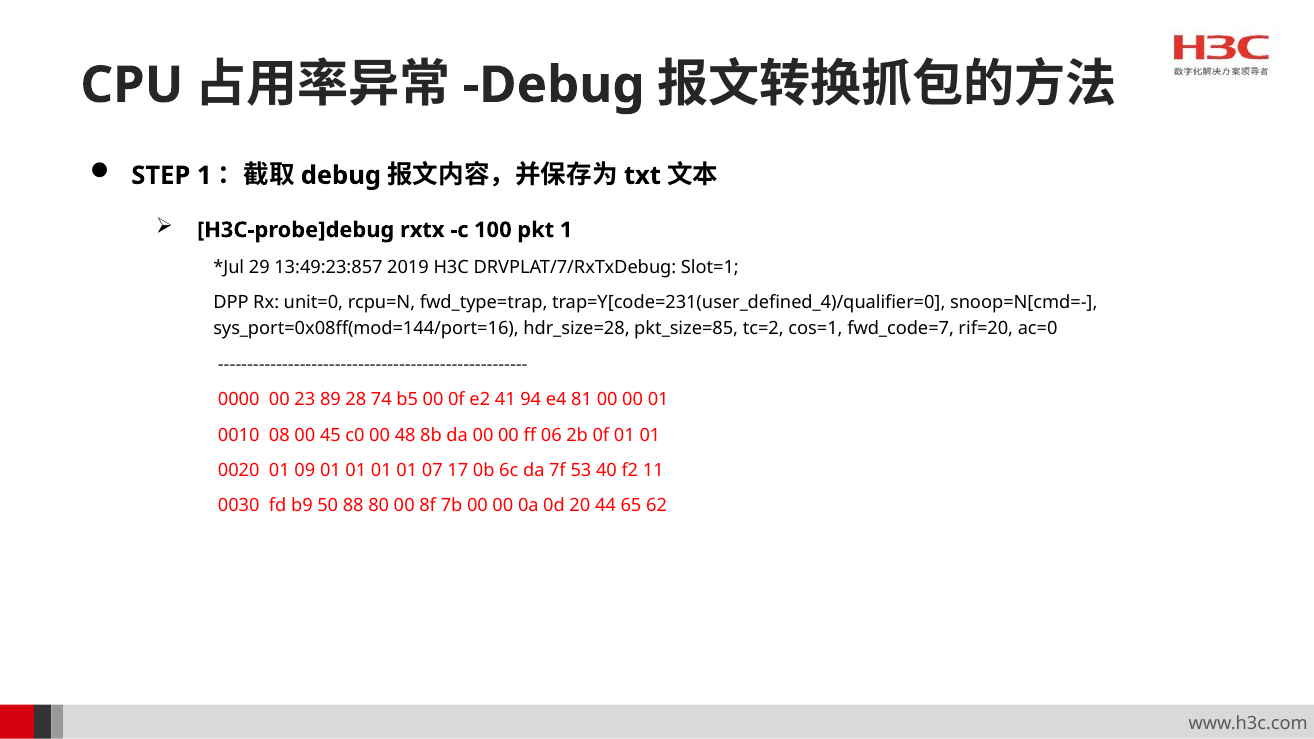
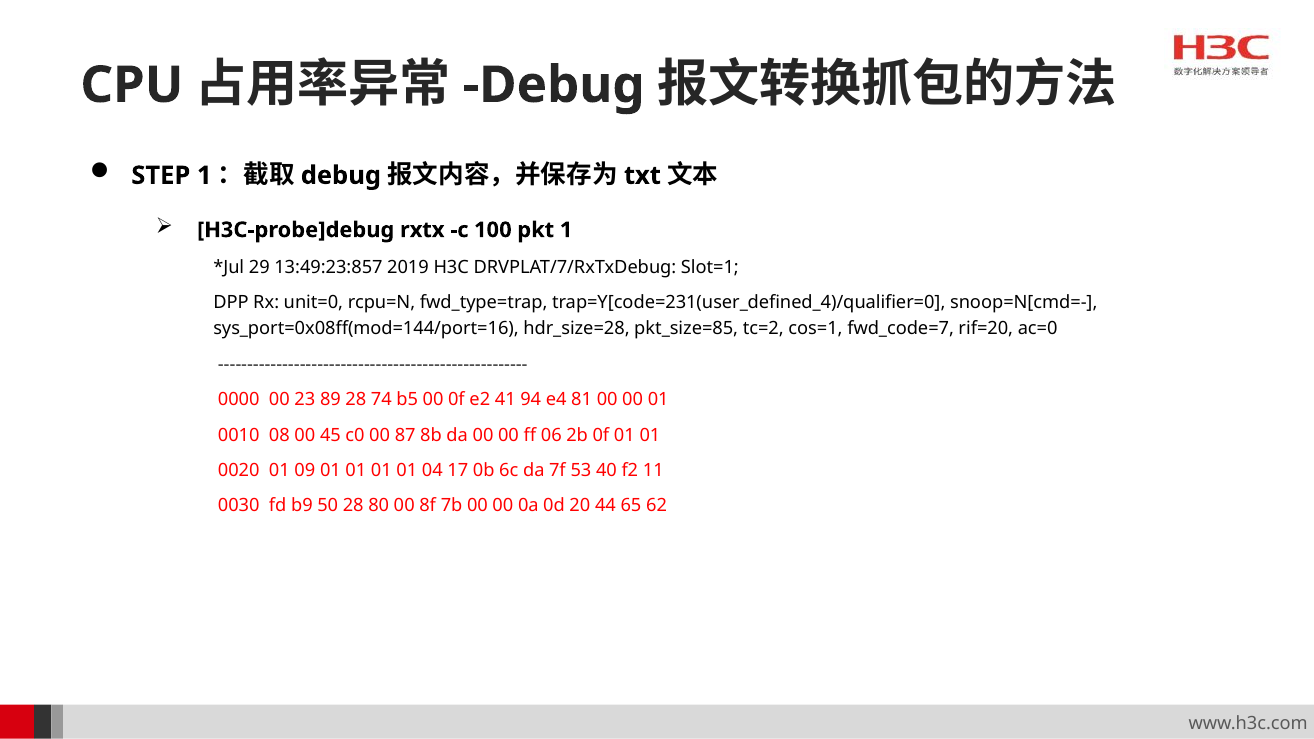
48: 48 -> 87 (405, 435)
07: 07 -> 04 (432, 470)
50 88: 88 -> 28 (353, 506)
